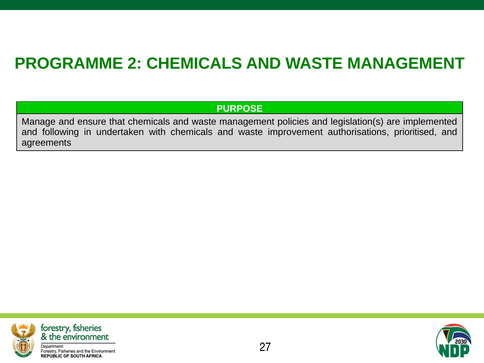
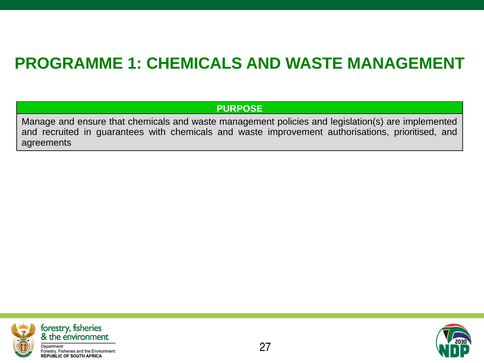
2: 2 -> 1 (135, 64)
following: following -> recruited (61, 132)
undertaken: undertaken -> guarantees (120, 132)
